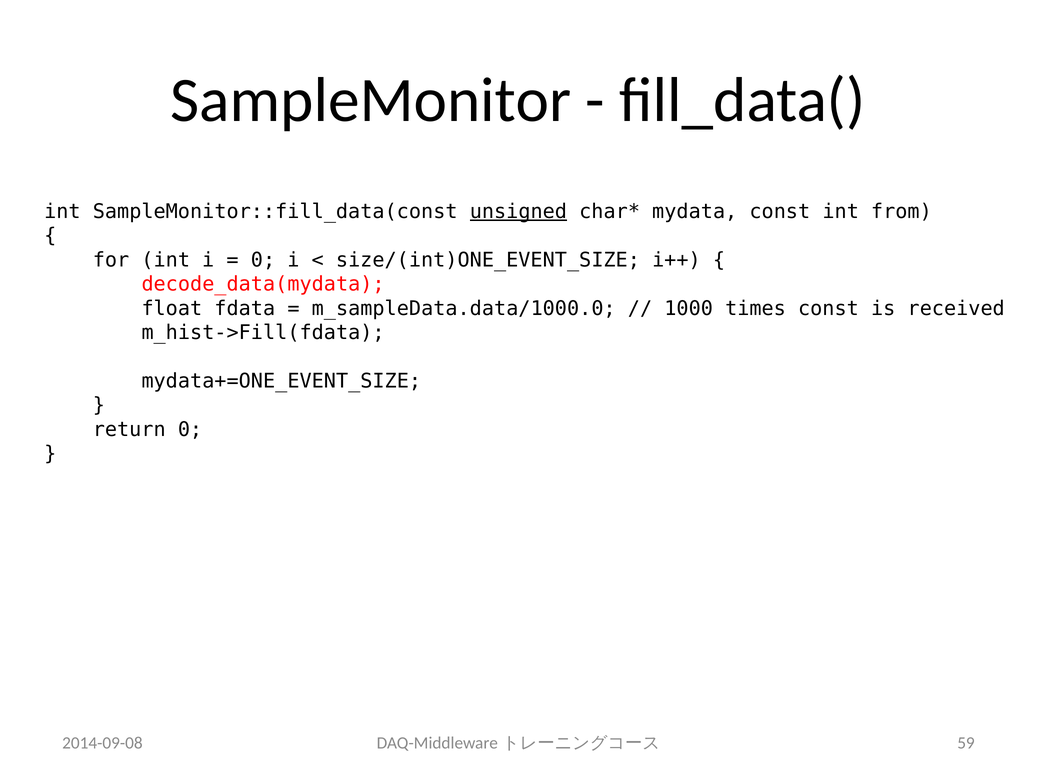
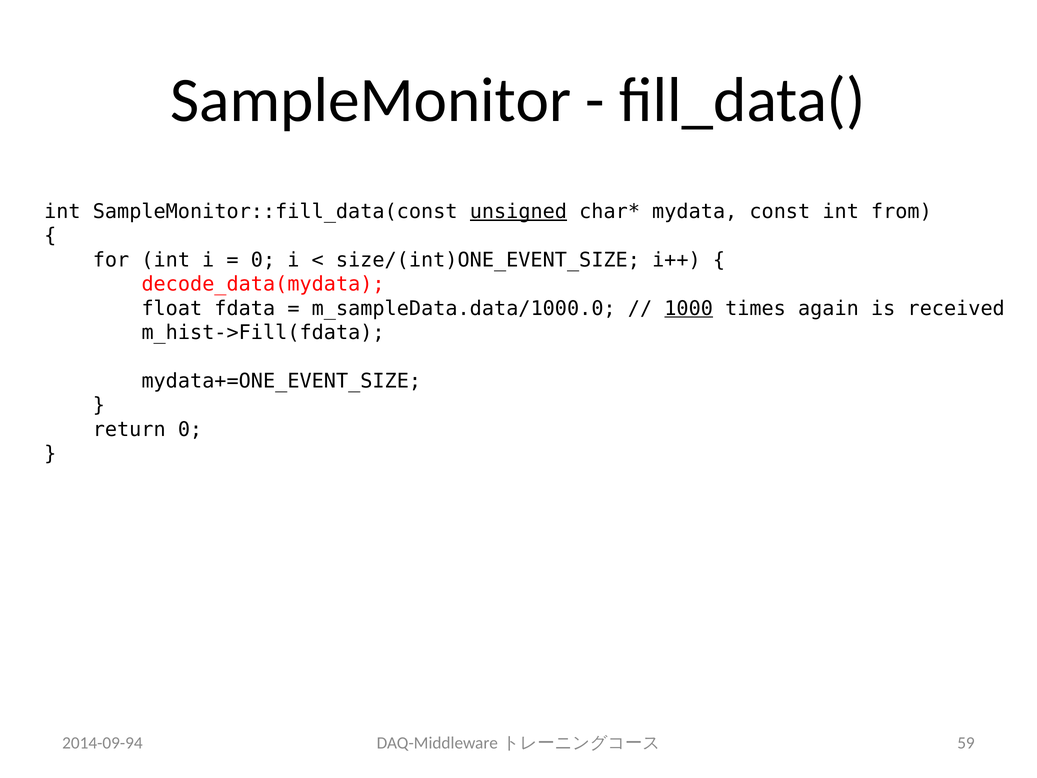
1000 underline: none -> present (689, 308)
times const: const -> again (828, 308)
2014-09-08: 2014-09-08 -> 2014-09-94 (102, 743)
